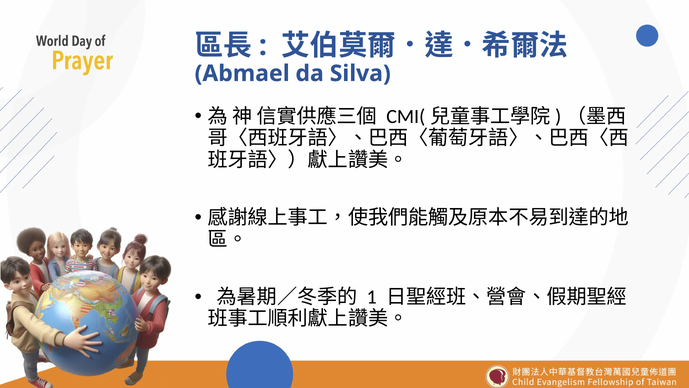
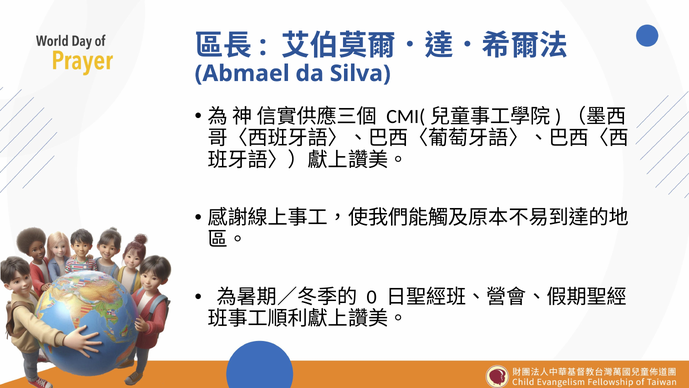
1: 1 -> 0 (372, 297)
